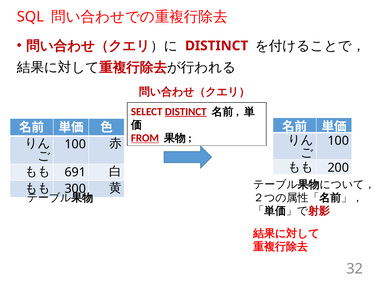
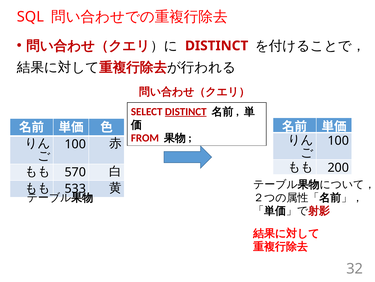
FROM underline: present -> none (145, 138)
691: 691 -> 570 (75, 172)
300: 300 -> 533 (75, 188)
